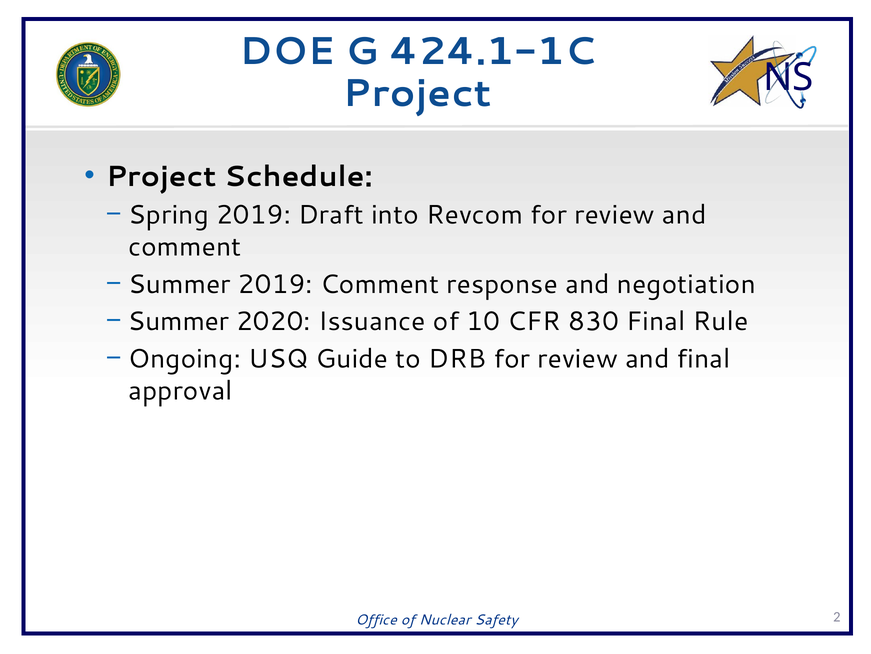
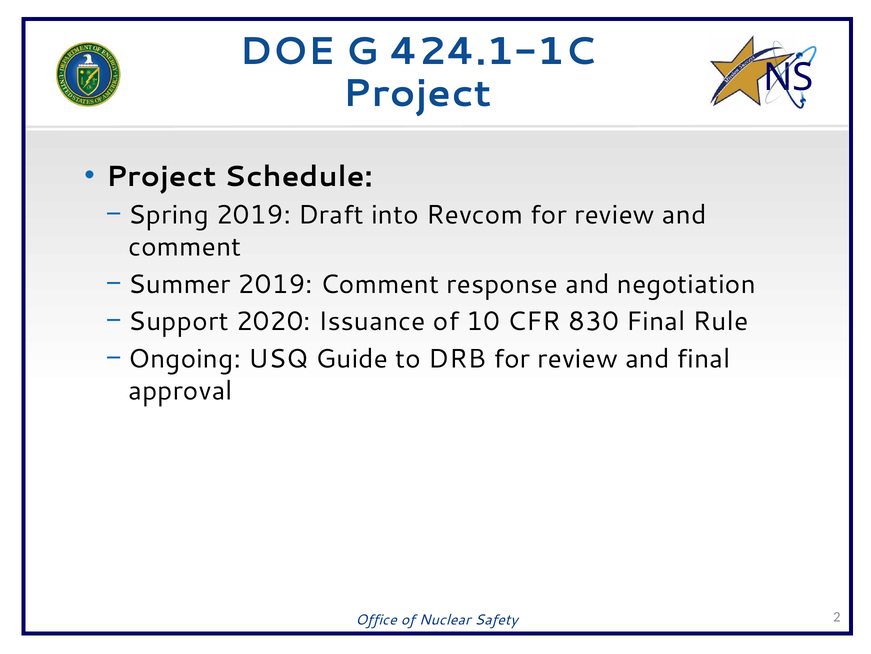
Summer: Summer -> Support (178, 321)
